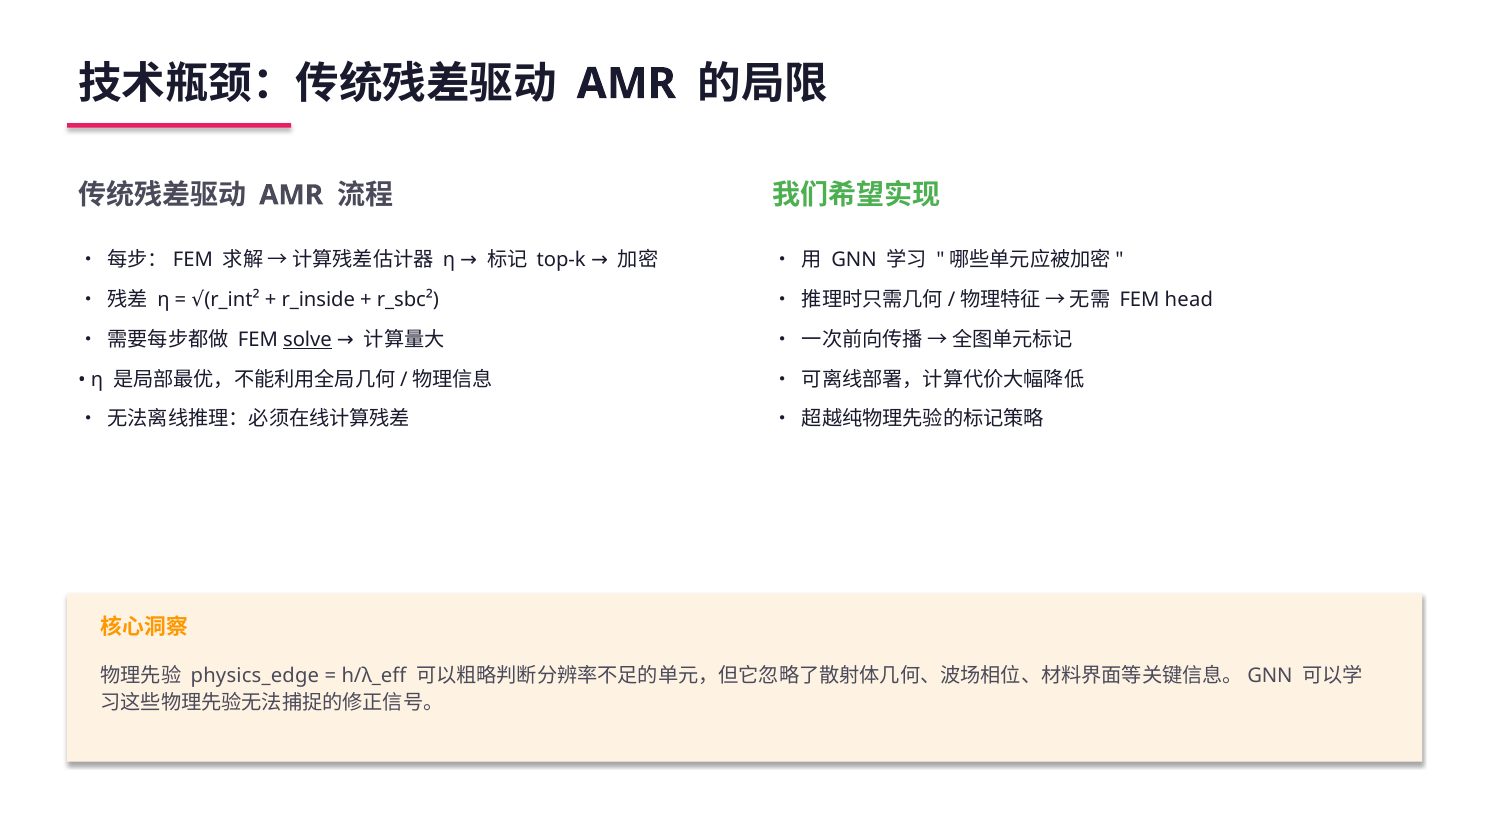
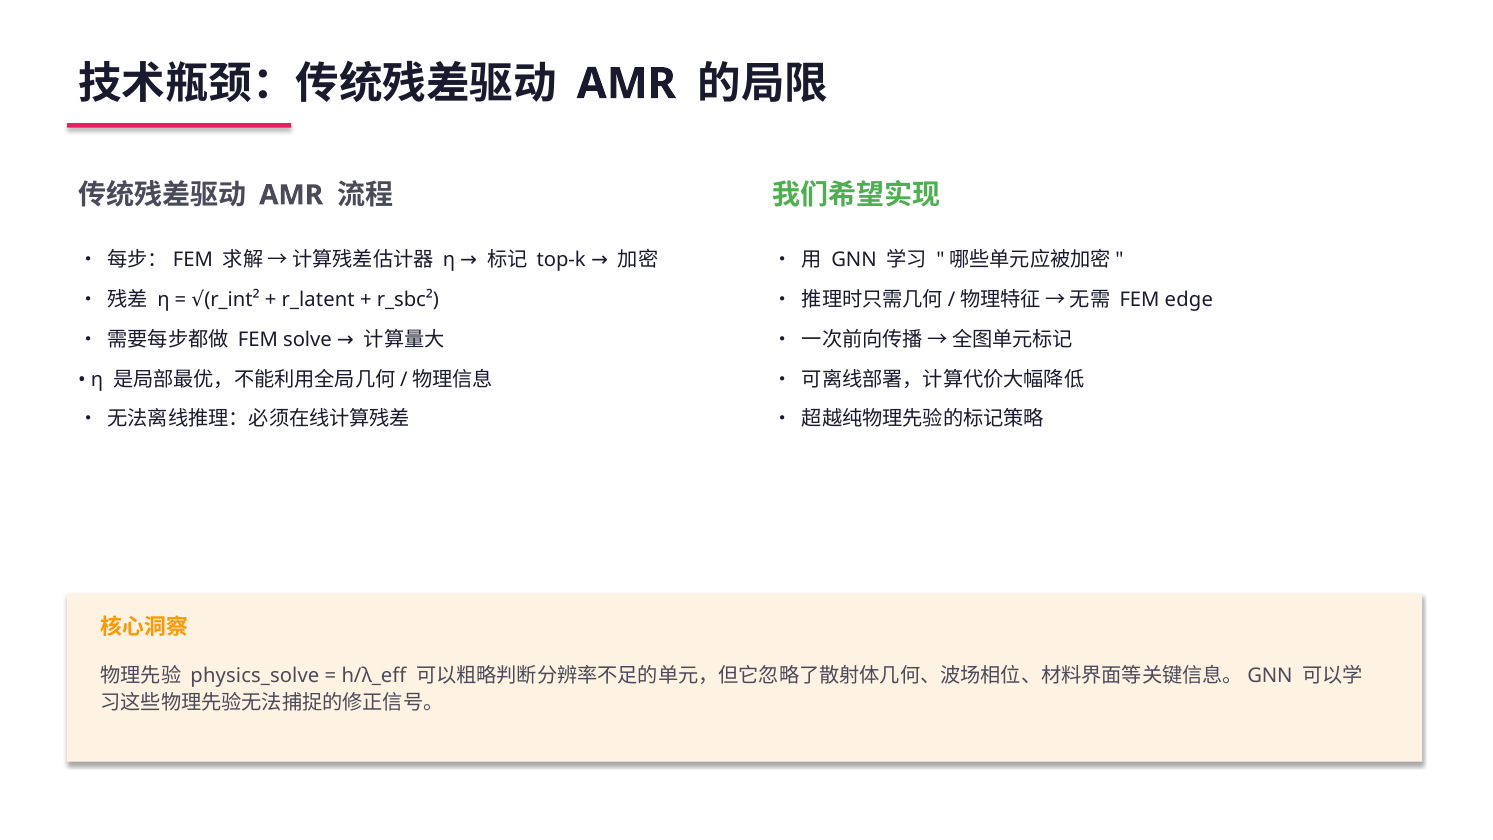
r_inside: r_inside -> r_latent (318, 300)
head: head -> edge (1189, 300)
solve underline: present -> none (307, 340)
physics_edge: physics_edge -> physics_solve (255, 676)
